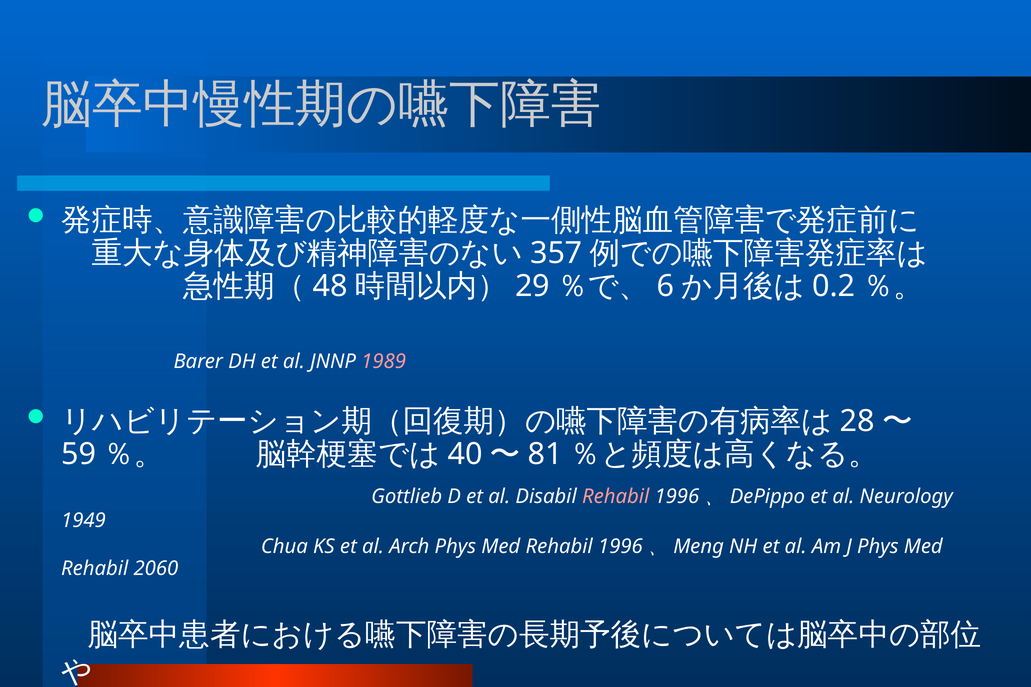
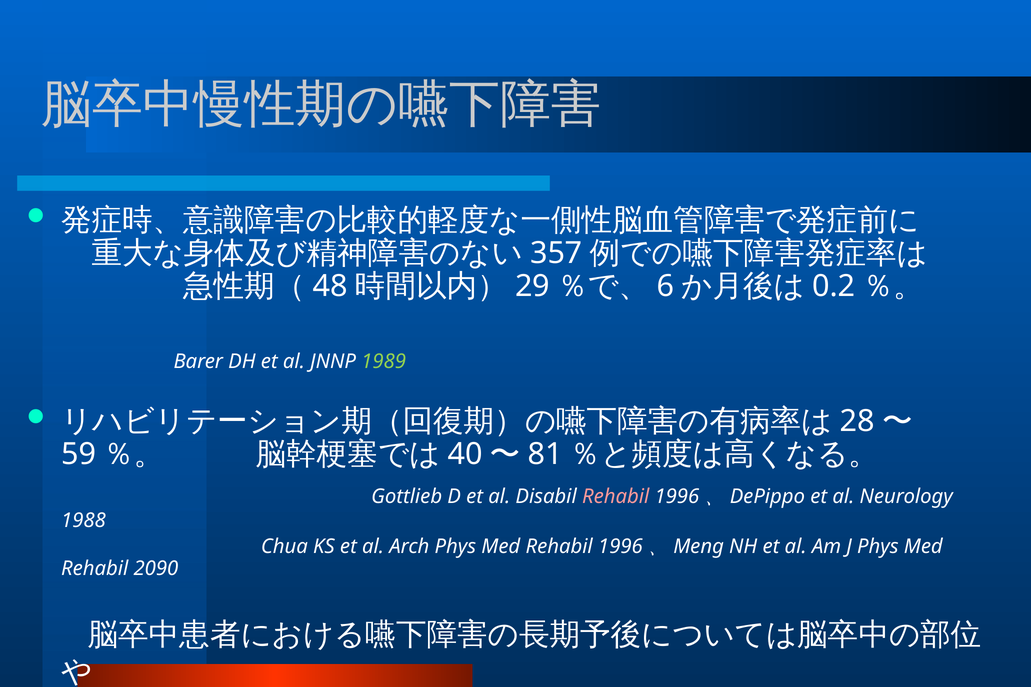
1989 colour: pink -> light green (384, 362)
1949: 1949 -> 1988 (83, 521)
2060: 2060 -> 2090 (156, 569)
